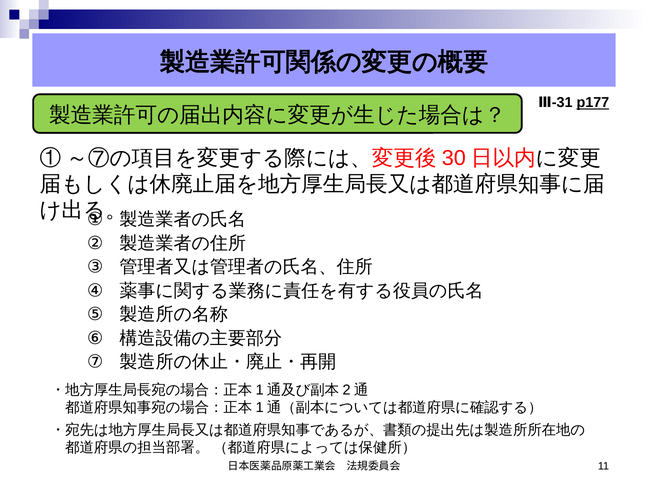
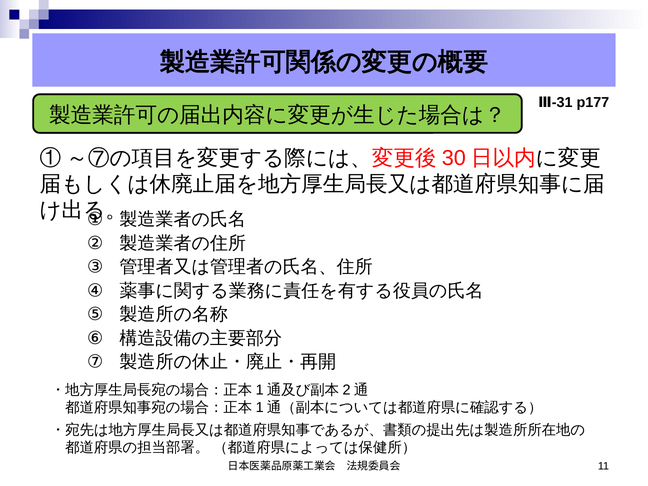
p177 underline: present -> none (593, 103)
